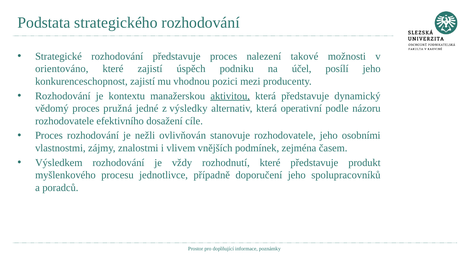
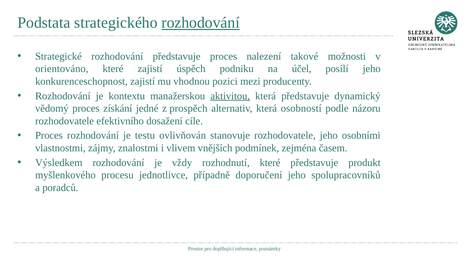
rozhodování underline: none -> present (201, 23)
pružná: pružná -> získání (118, 108)
výsledky: výsledky -> prospěch (188, 108)
operativní: operativní -> osobností (301, 108)
nežli: nežli -> testu (145, 135)
